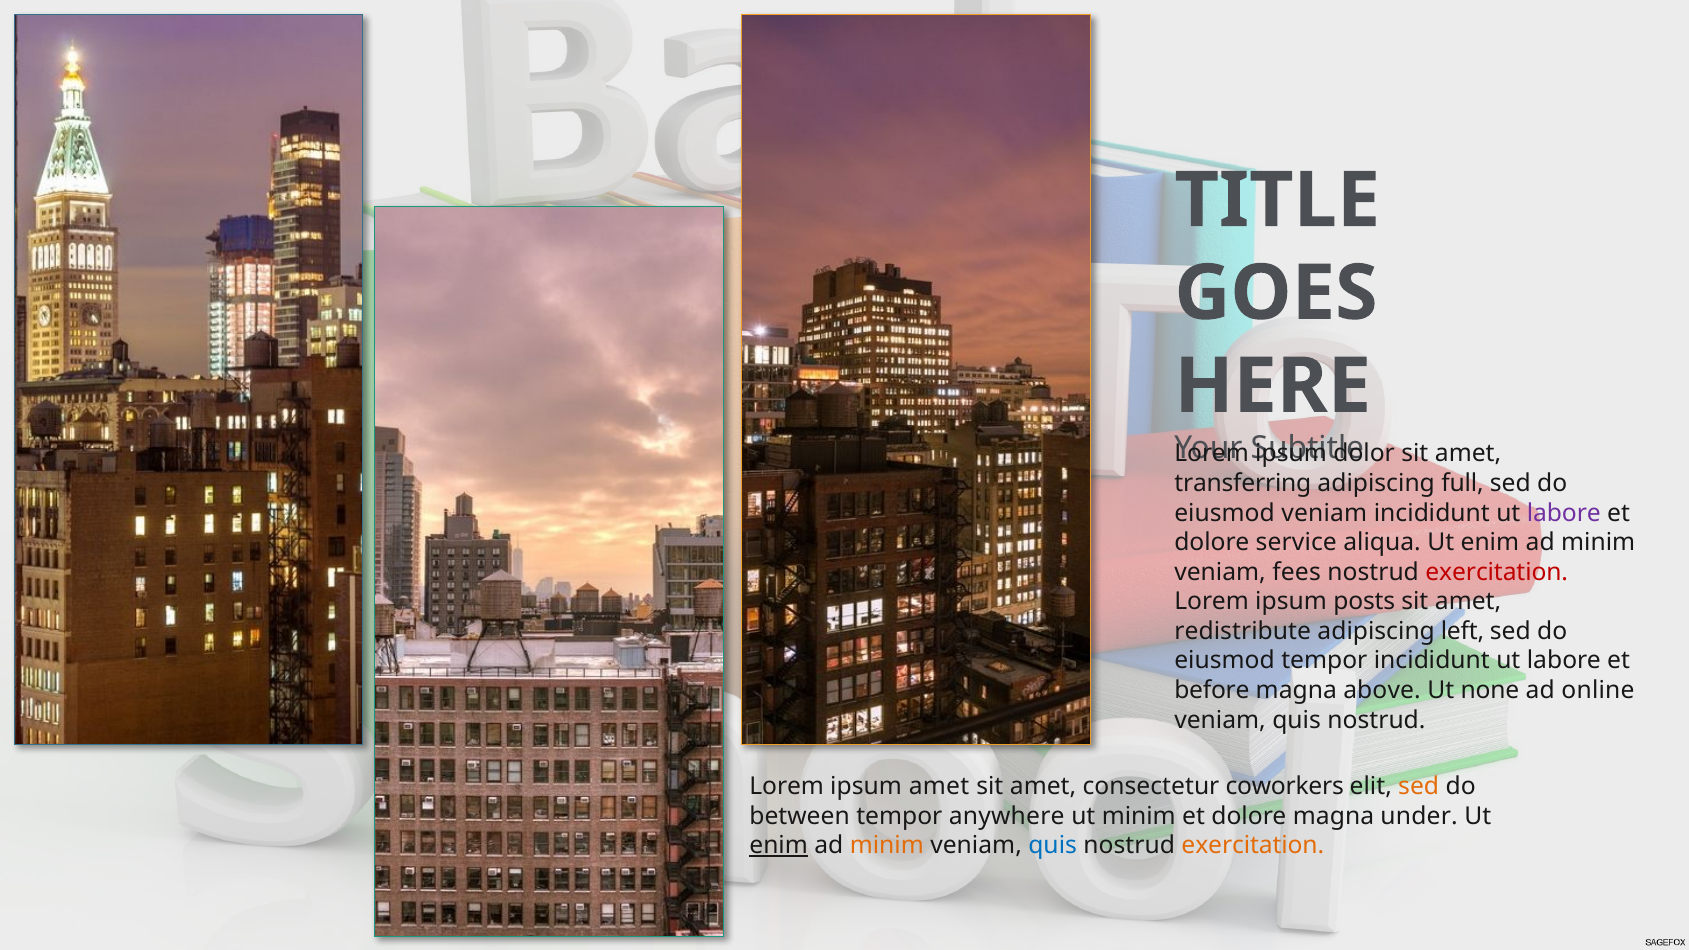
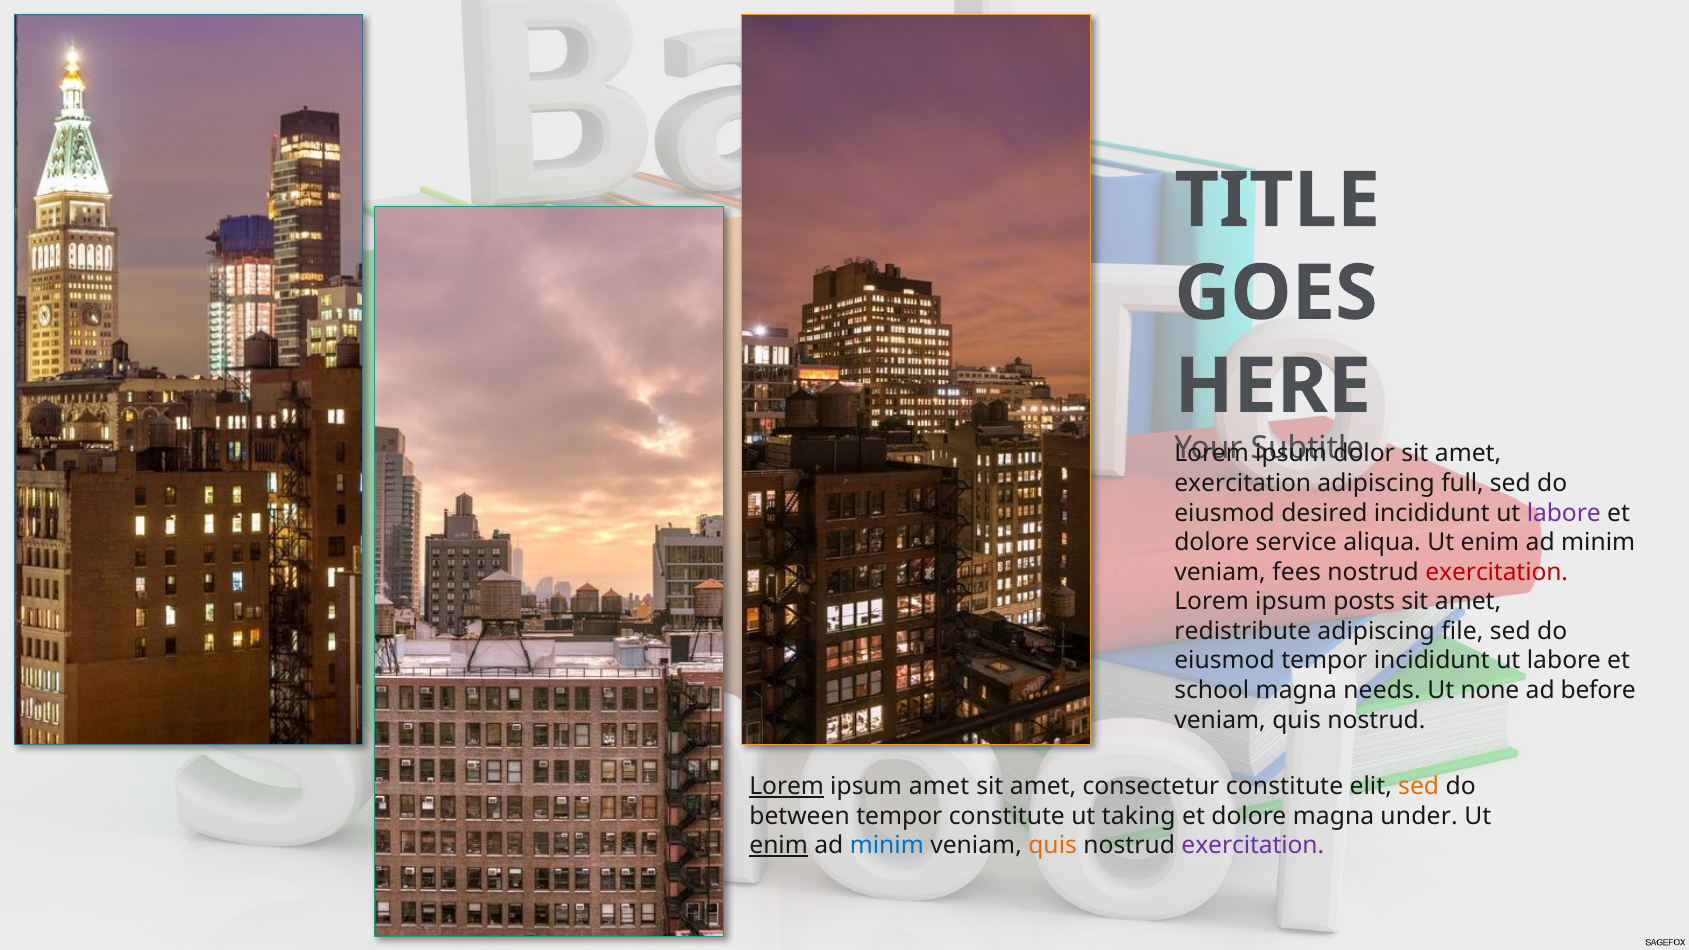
transferring: transferring -> exercitation (1243, 483)
eiusmod veniam: veniam -> desired (1324, 513)
left: left -> file (1462, 631)
before: before -> school (1212, 690)
above: above -> needs (1382, 690)
online: online -> before (1598, 690)
Lorem underline: none -> present (787, 786)
consectetur coworkers: coworkers -> constitute (1285, 786)
tempor anywhere: anywhere -> constitute (1007, 816)
ut minim: minim -> taking (1139, 816)
minim colour: orange -> blue (887, 846)
quis colour: blue -> orange (1053, 846)
exercitation colour: orange -> purple (1253, 846)
